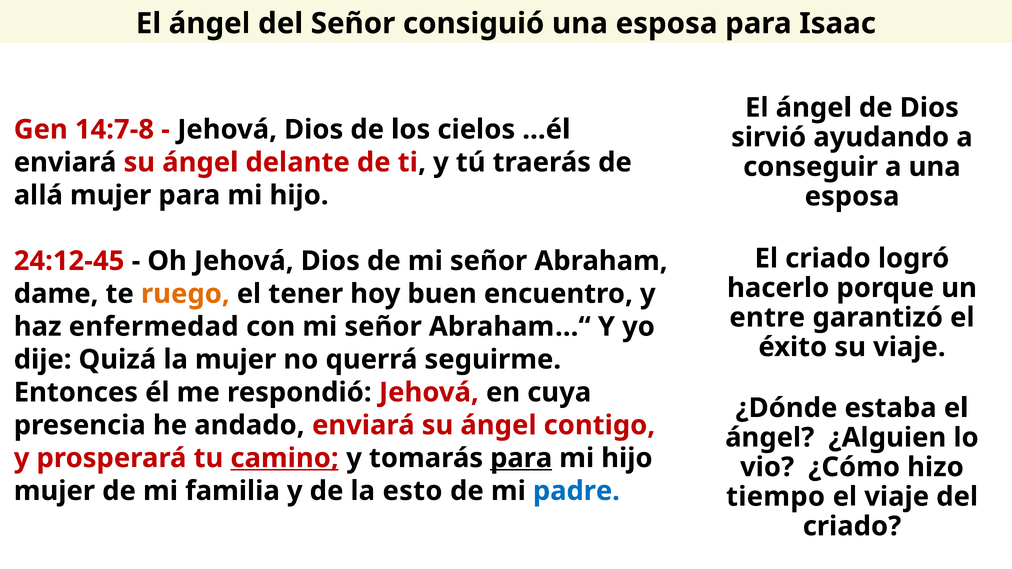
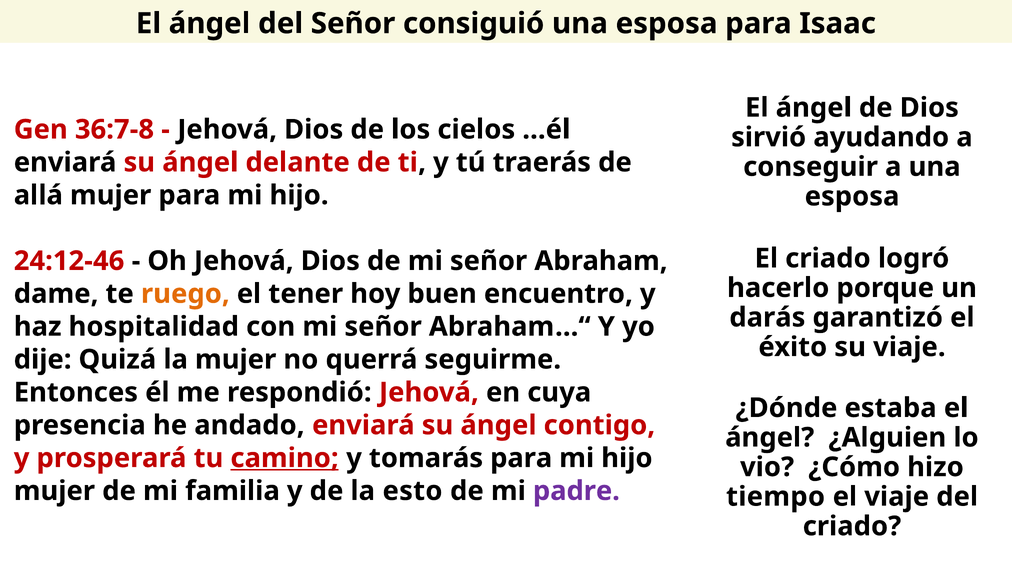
14:7-8: 14:7-8 -> 36:7-8 (114, 130)
24:12-45: 24:12-45 -> 24:12-46 (69, 261)
entre: entre -> darás (767, 318)
enfermedad: enfermedad -> hospitalidad (154, 327)
para underline: present -> none (521, 458)
padre colour: blue -> purple (576, 491)
